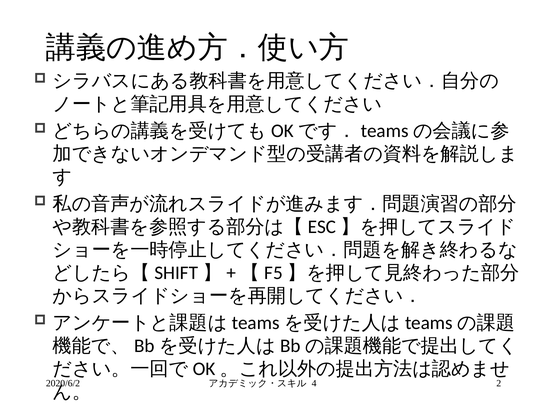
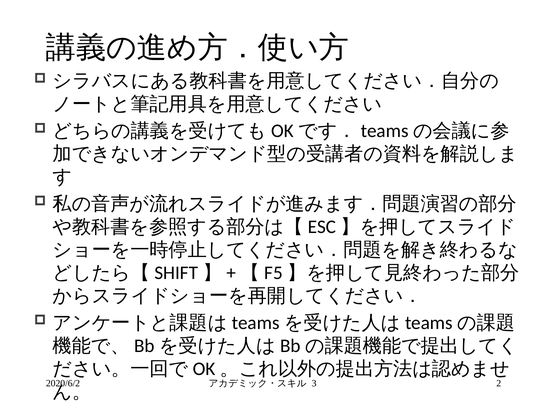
4: 4 -> 3 (314, 383)
